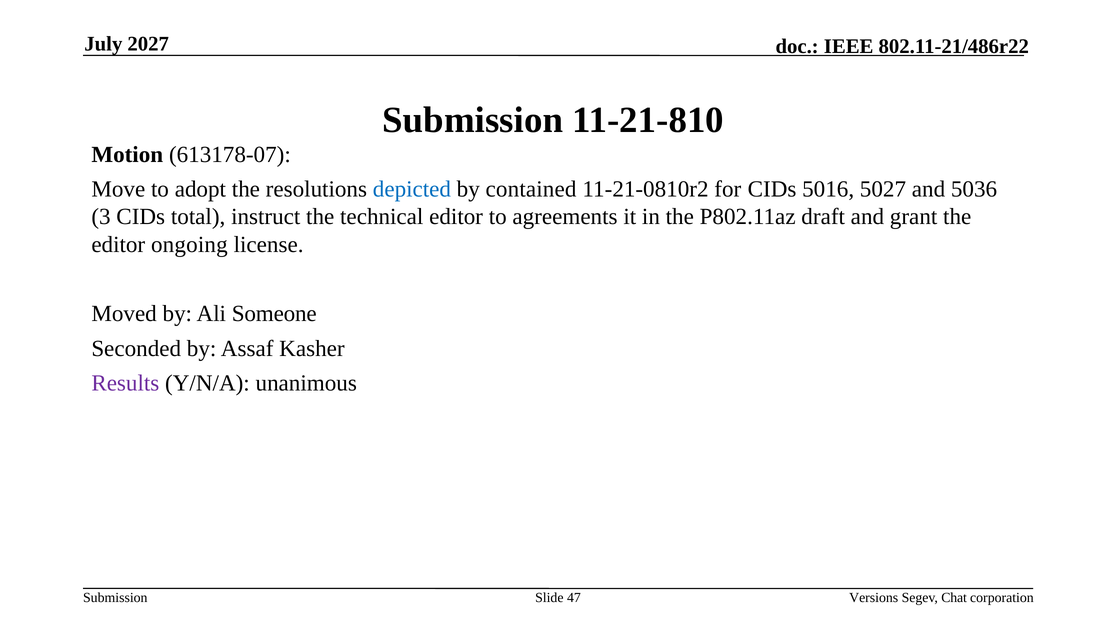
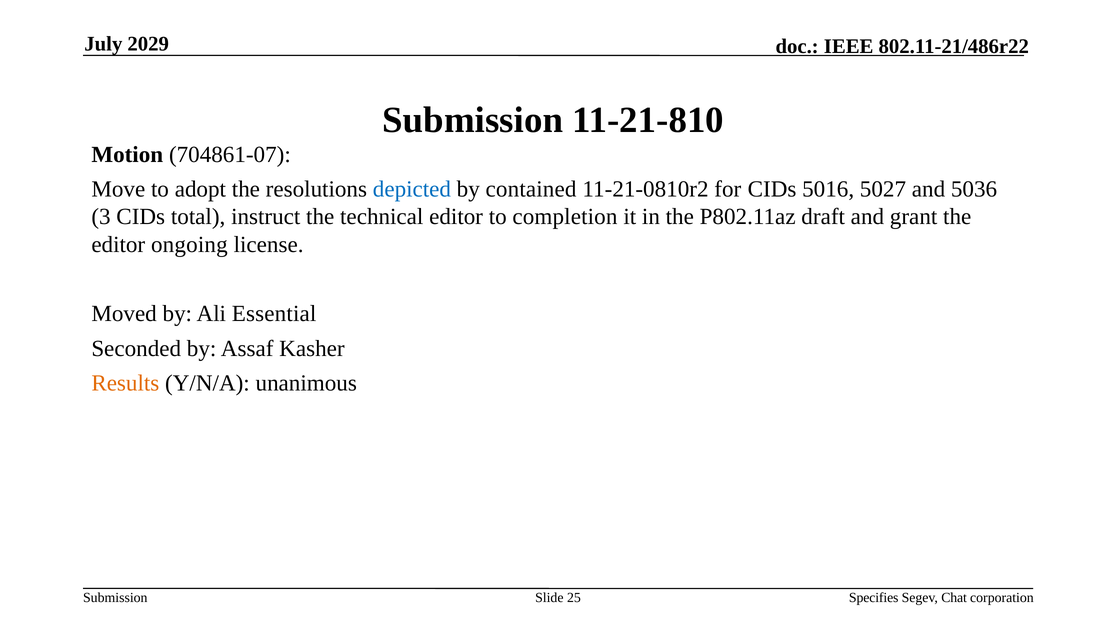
2027: 2027 -> 2029 (148, 44)
613178-07: 613178-07 -> 704861-07 (230, 154)
agreements: agreements -> completion (565, 217)
Someone: Someone -> Essential (274, 314)
Results colour: purple -> orange (125, 383)
47: 47 -> 25 (574, 597)
Versions: Versions -> Specifies (874, 597)
